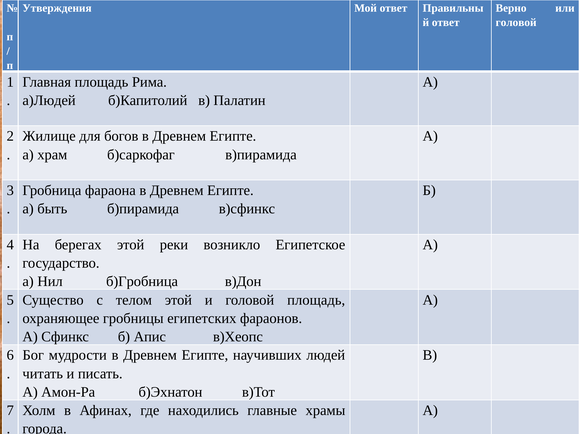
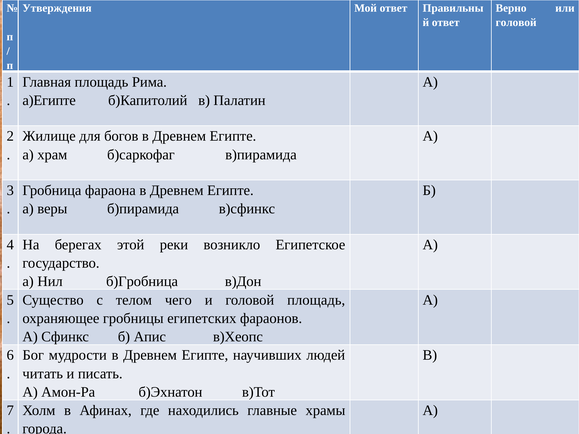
а)Людей: а)Людей -> а)Египте (49, 100)
быть: быть -> веры (52, 209)
телом этой: этой -> чего (178, 300)
